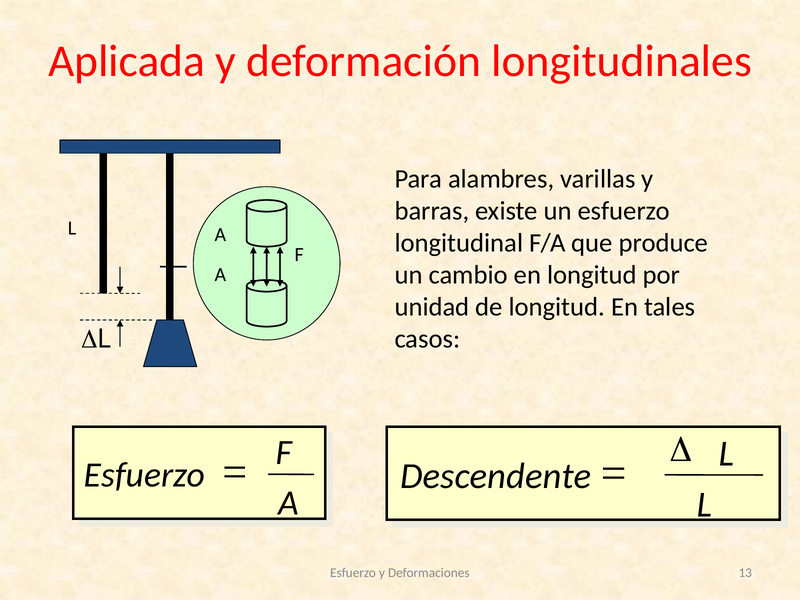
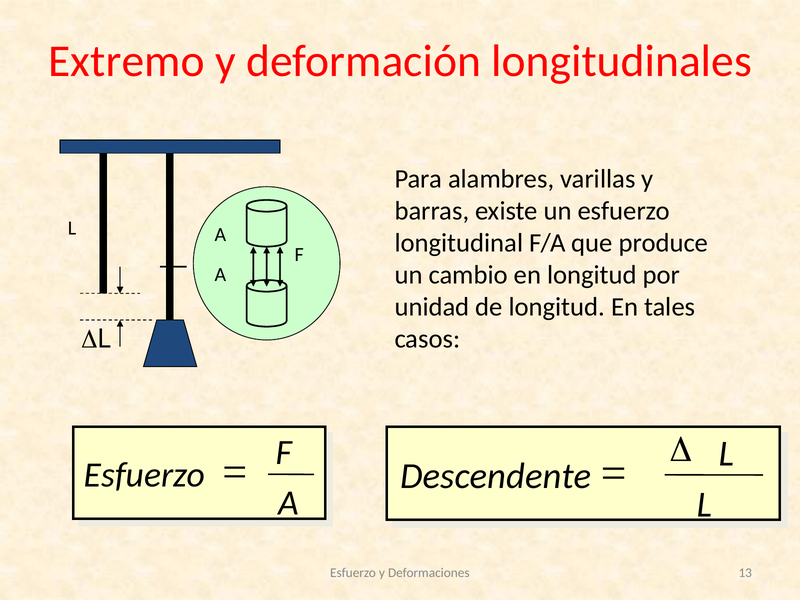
Aplicada: Aplicada -> Extremo (126, 61)
